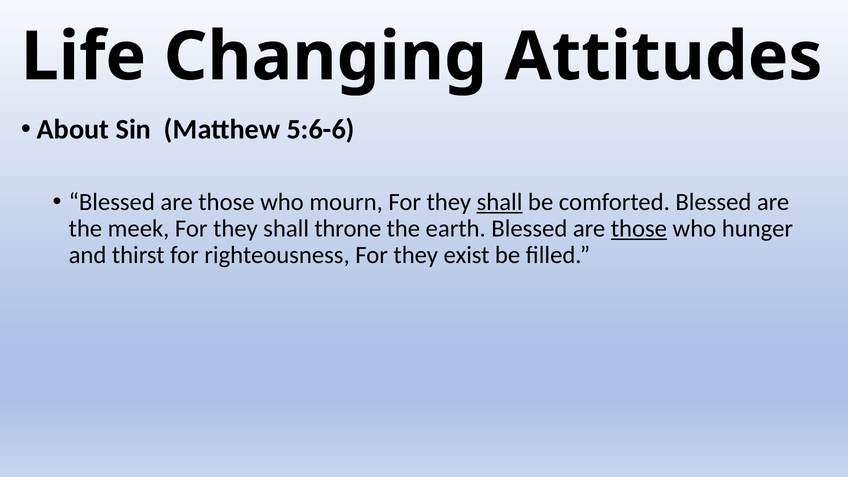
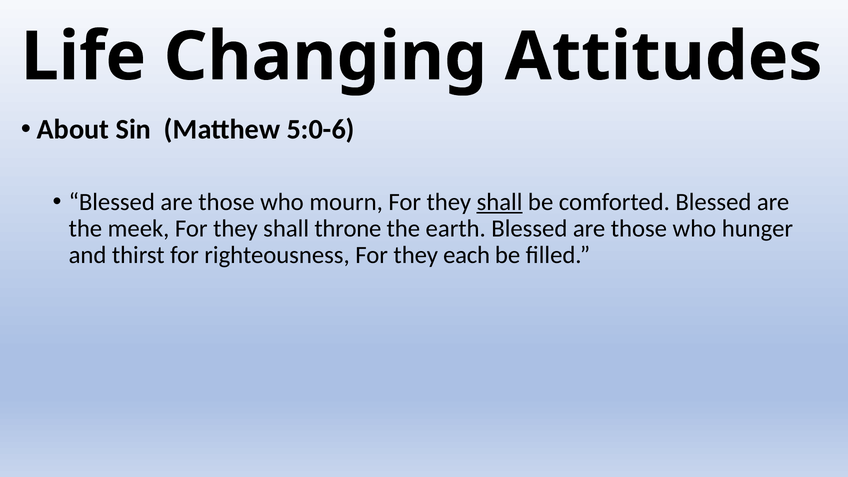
5:6-6: 5:6-6 -> 5:0-6 (321, 130)
those underline: present -> none (639, 229)
exist: exist -> each (467, 255)
